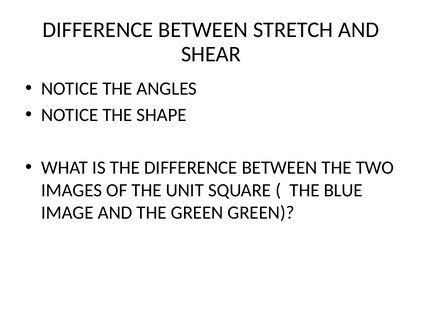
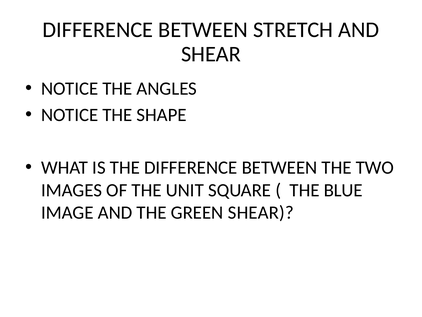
GREEN GREEN: GREEN -> SHEAR (261, 212)
